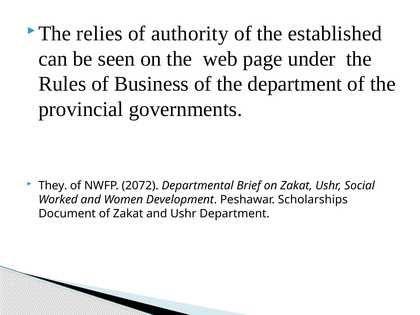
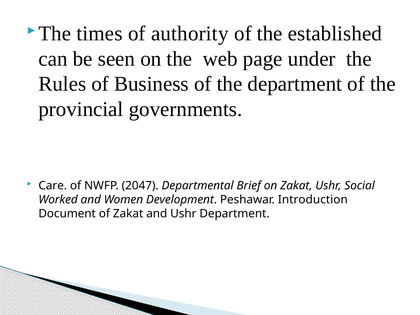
relies: relies -> times (100, 34)
They: They -> Care (53, 186)
2072: 2072 -> 2047 (140, 186)
Scholarships: Scholarships -> Introduction (313, 200)
